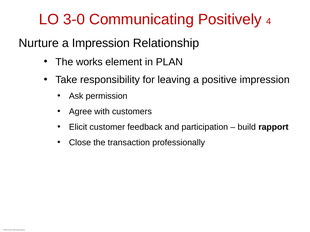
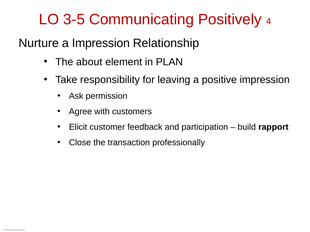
3-0: 3-0 -> 3-5 (74, 19)
works: works -> about (89, 62)
